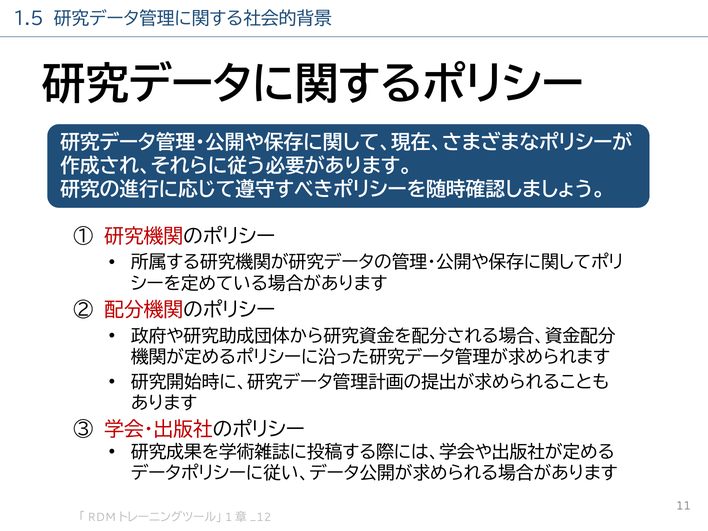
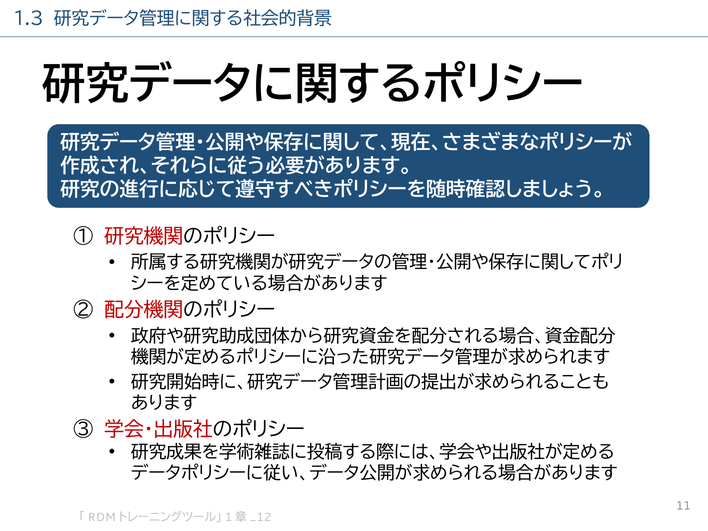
1.5: 1.5 -> 1.3 (29, 19)
